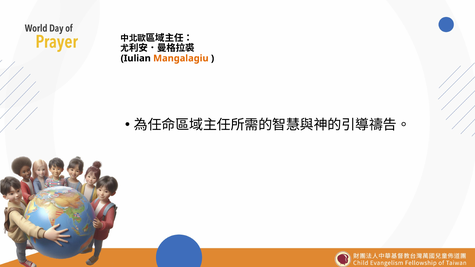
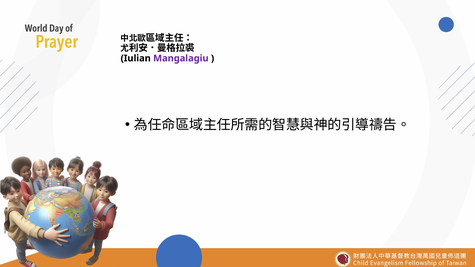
Mangalagiu colour: orange -> purple (181, 58)
